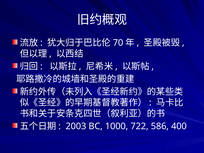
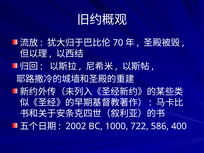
2003: 2003 -> 2002 (76, 126)
